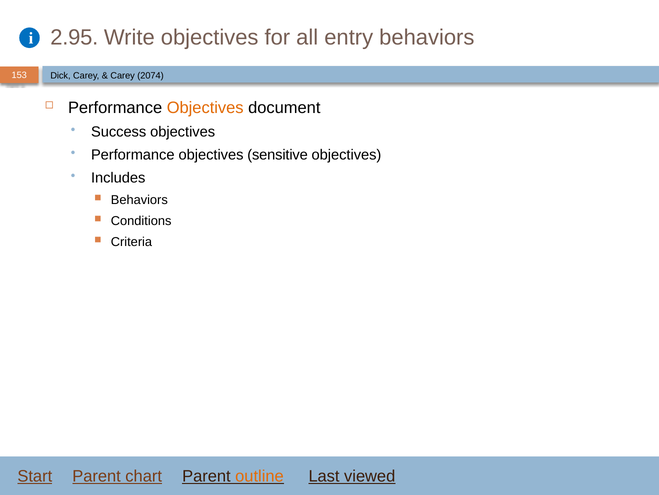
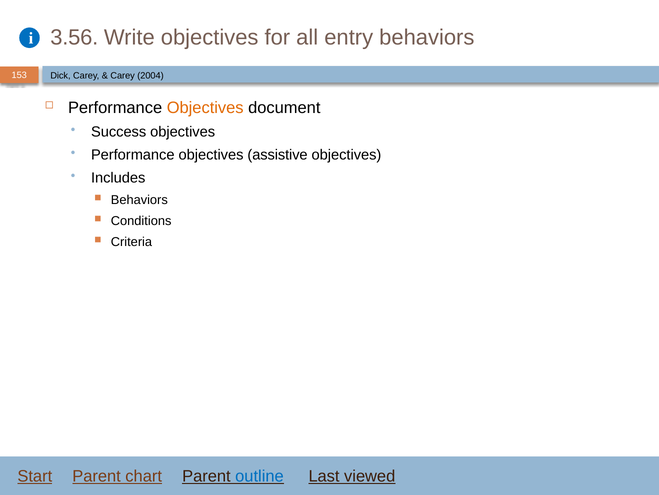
2.95: 2.95 -> 3.56 (74, 37)
2074: 2074 -> 2004 (150, 75)
sensitive: sensitive -> assistive (278, 155)
outline colour: orange -> blue (259, 476)
